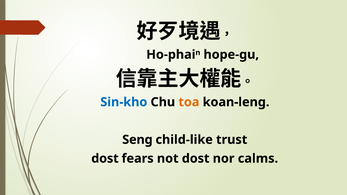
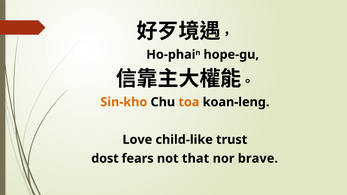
Sin-kho colour: blue -> orange (124, 102)
Seng: Seng -> Love (137, 140)
not dost: dost -> that (196, 159)
calms: calms -> brave (258, 159)
